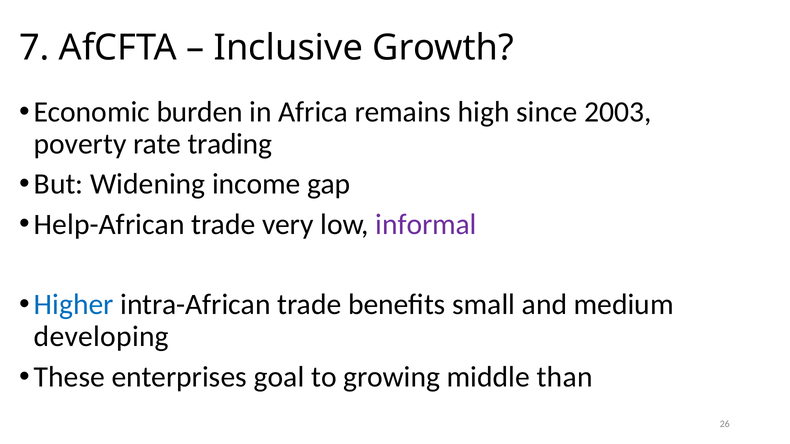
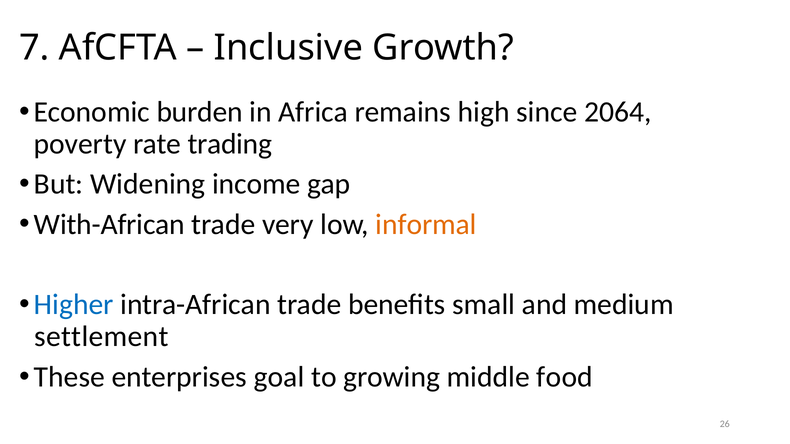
2003: 2003 -> 2064 (618, 112)
Help-African: Help-African -> With-African (109, 224)
informal colour: purple -> orange (426, 224)
developing: developing -> settlement (101, 337)
than: than -> food (565, 377)
